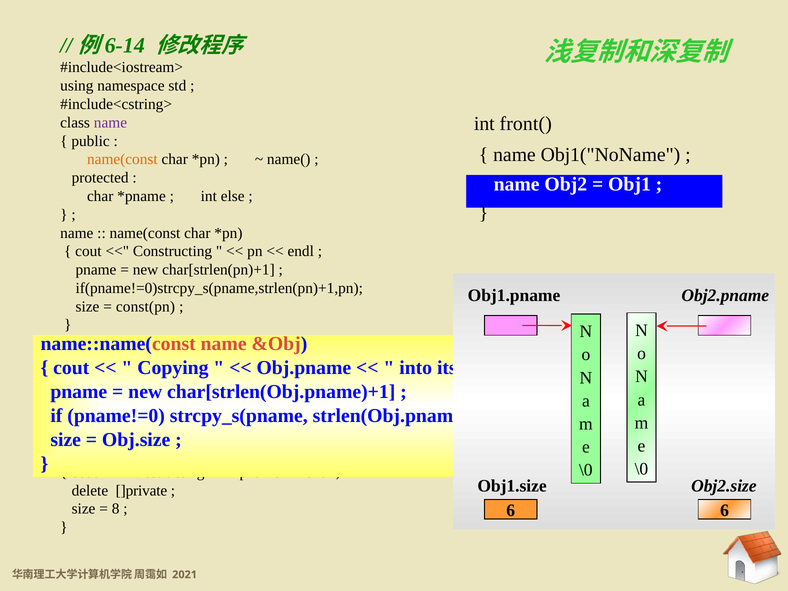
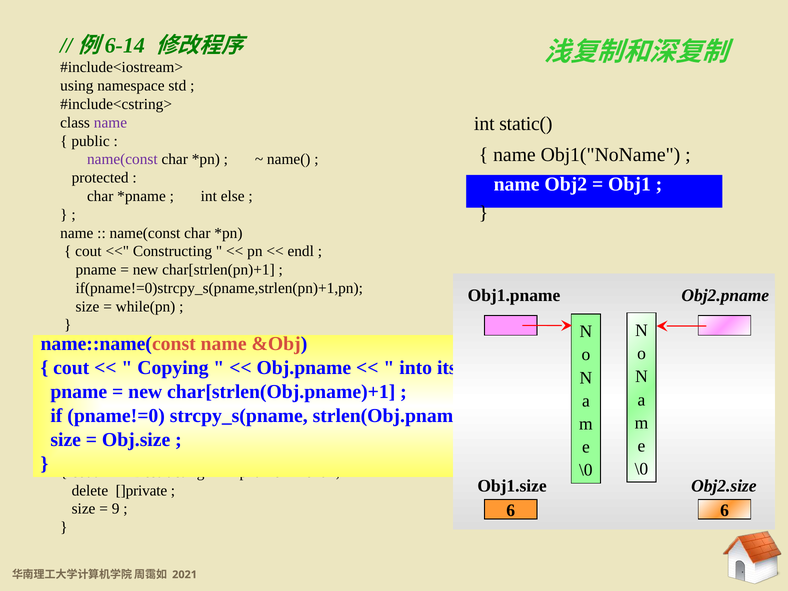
front(: front( -> static( (526, 124)
name(const colour: orange -> purple (122, 159)
const(pn: const(pn -> while(pn (146, 307)
8: 8 -> 9 (116, 509)
